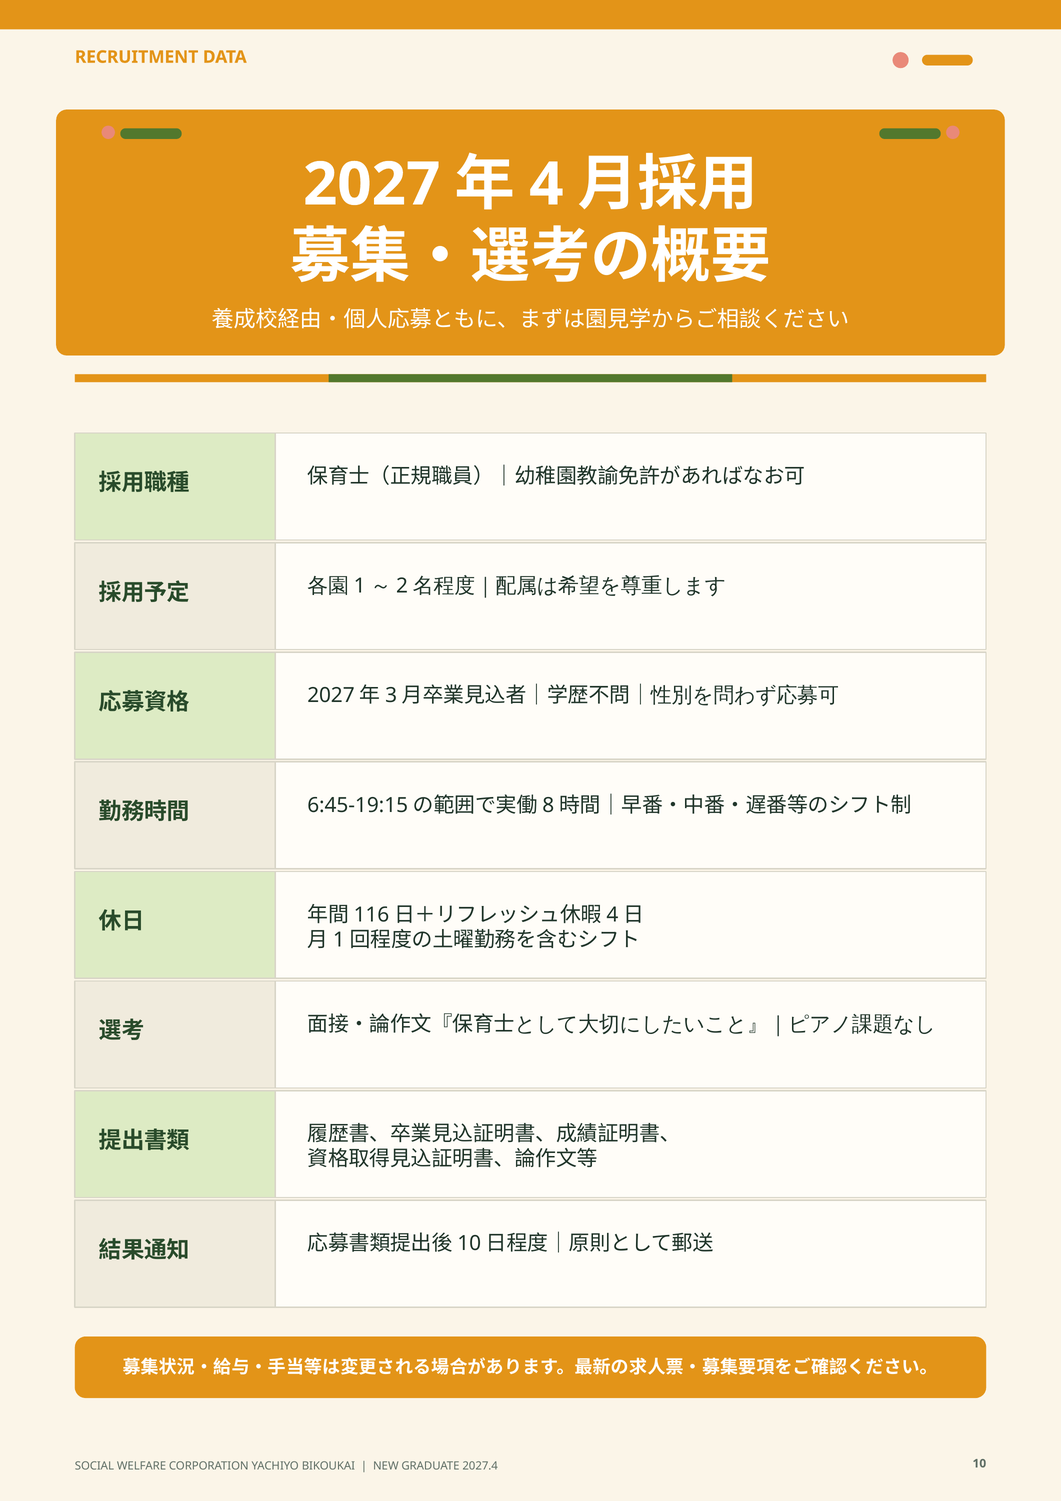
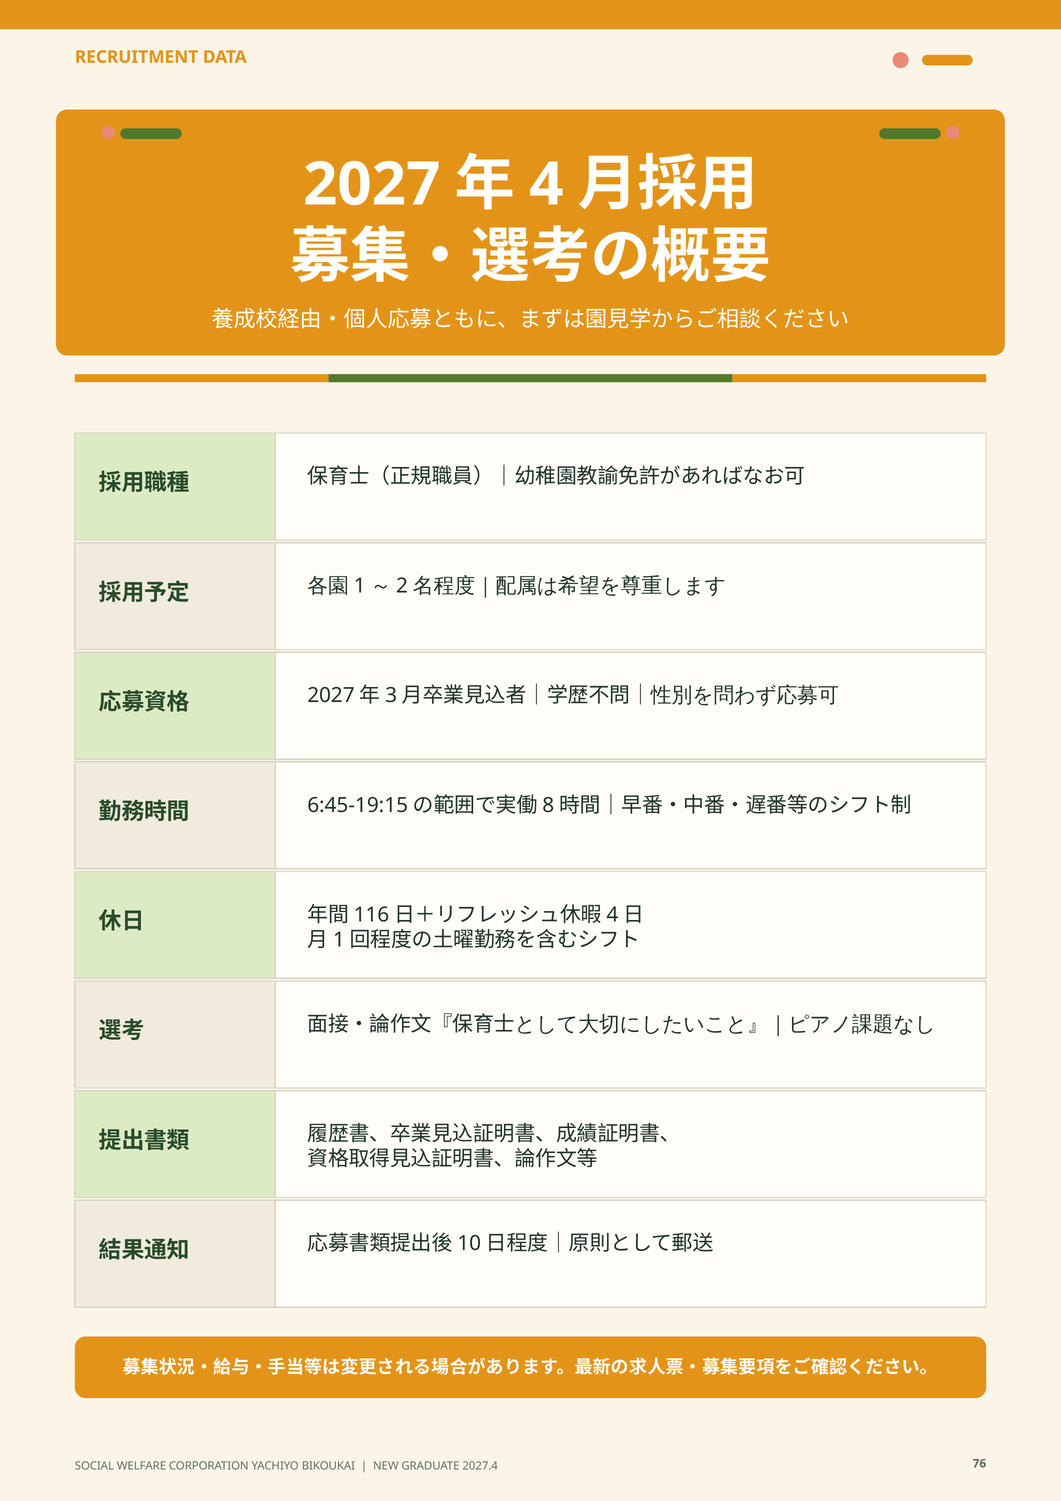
10: 10 -> 76 (979, 1463)
